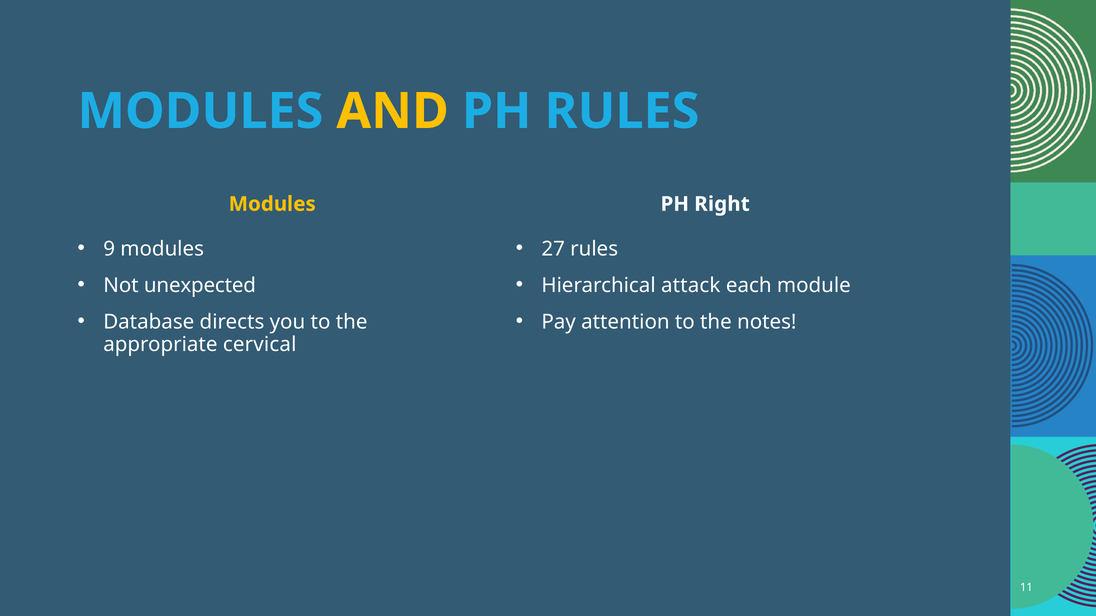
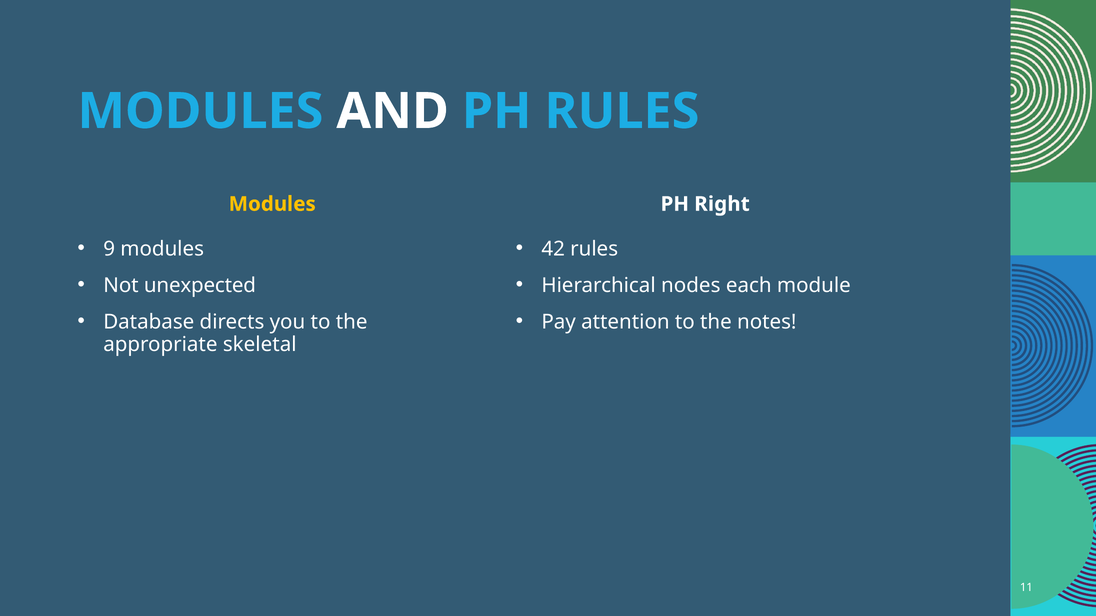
AND colour: yellow -> white (393, 111)
27: 27 -> 42 (553, 249)
attack: attack -> nodes (691, 286)
cervical: cervical -> skeletal (260, 345)
